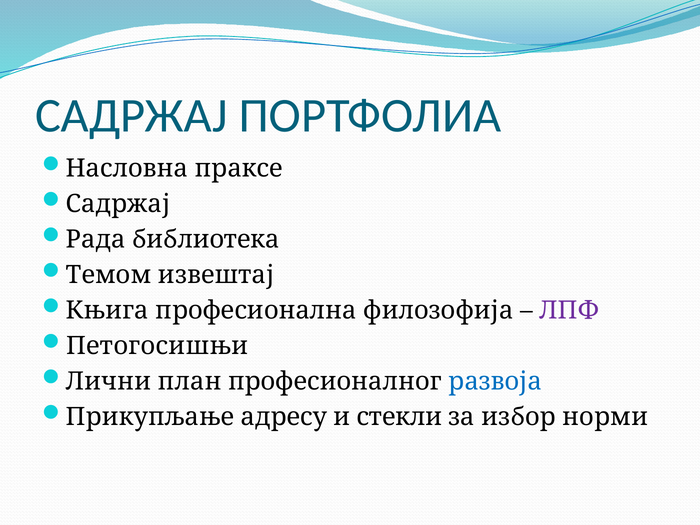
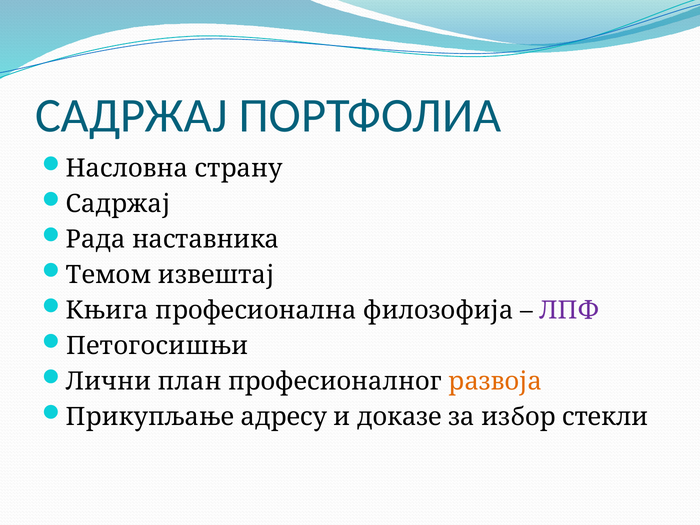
праксе: праксе -> страну (239, 169)
библиотека: библиотека -> наставника (206, 239)
развоја colour: blue -> orange (495, 381)
стекли: стекли -> доказе (399, 417)
норми: норми -> стекли (605, 417)
